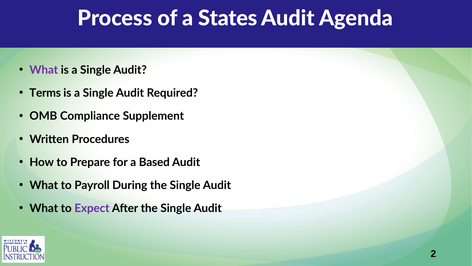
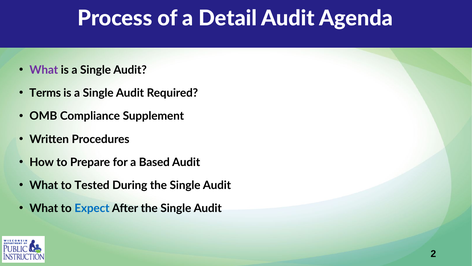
States: States -> Detail (228, 18)
Payroll: Payroll -> Tested (92, 185)
Expect colour: purple -> blue (92, 208)
